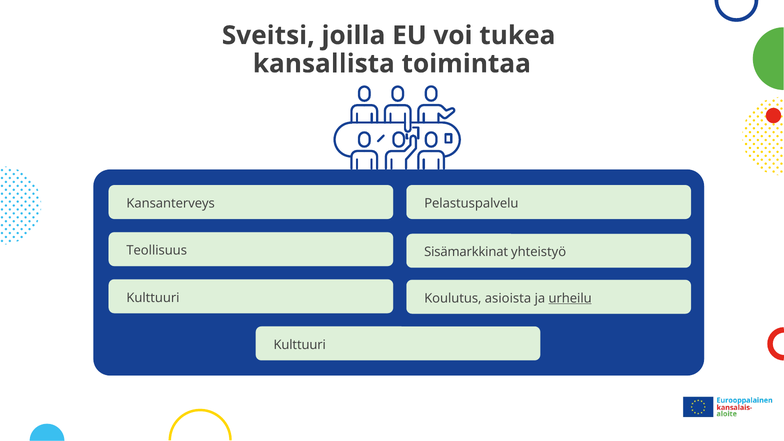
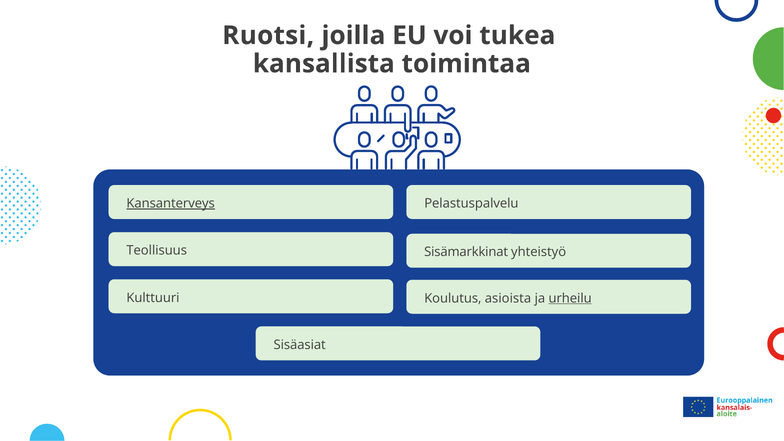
Sveitsi: Sveitsi -> Ruotsi (268, 35)
Kansanterveys underline: none -> present (171, 203)
Kulttuuri: Kulttuuri -> Sisäasiat (300, 345)
